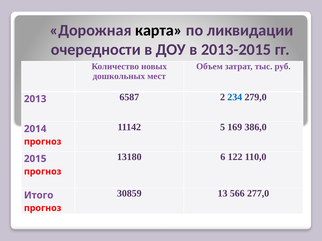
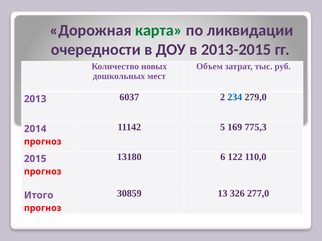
карта colour: black -> green (159, 30)
6587: 6587 -> 6037 (129, 97)
386,0: 386,0 -> 775,3 (256, 127)
566: 566 -> 326 (237, 194)
